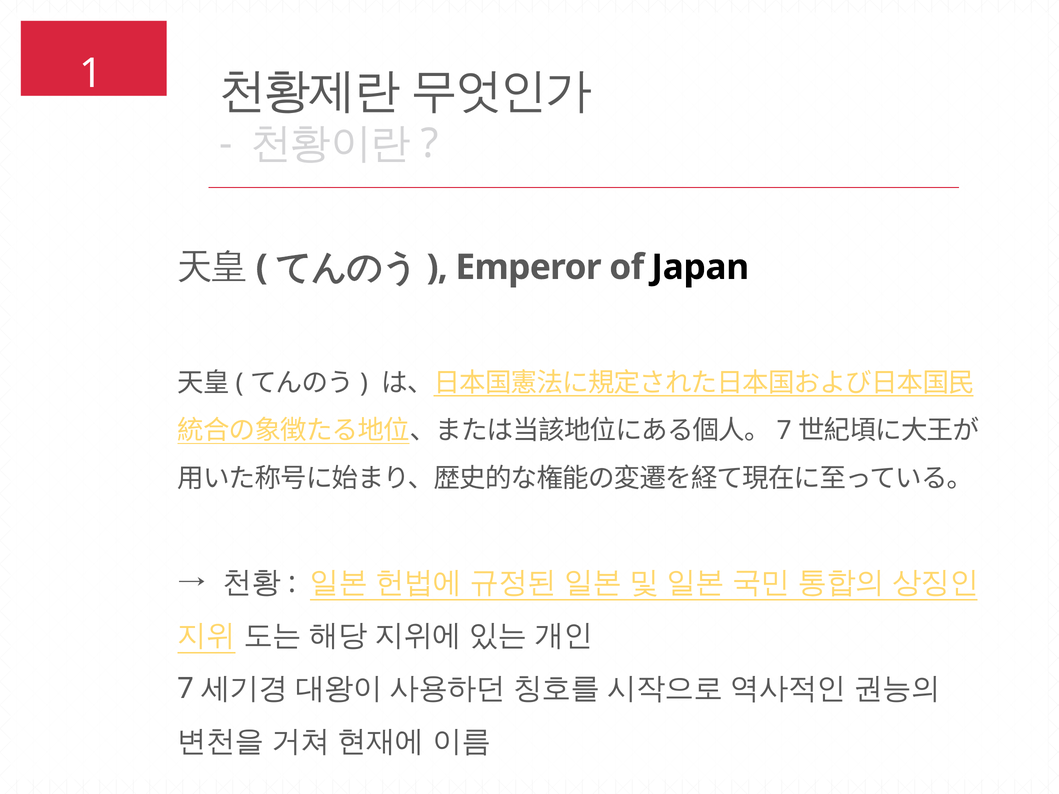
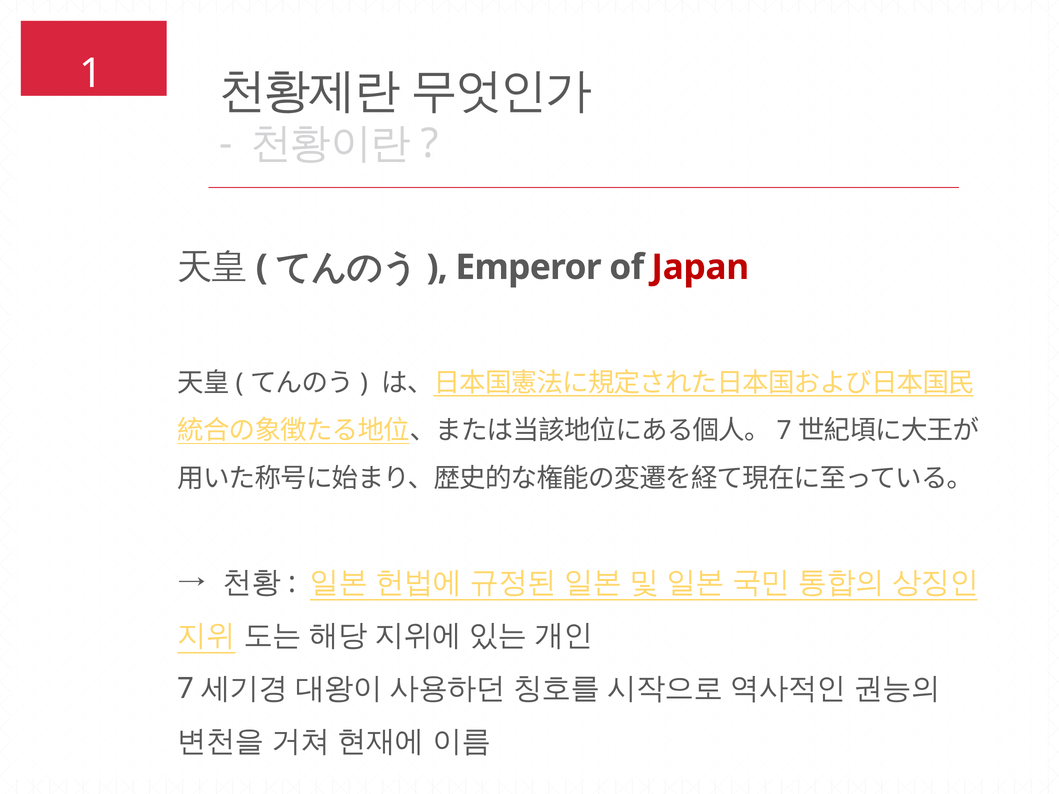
Japan colour: black -> red (700, 267)
